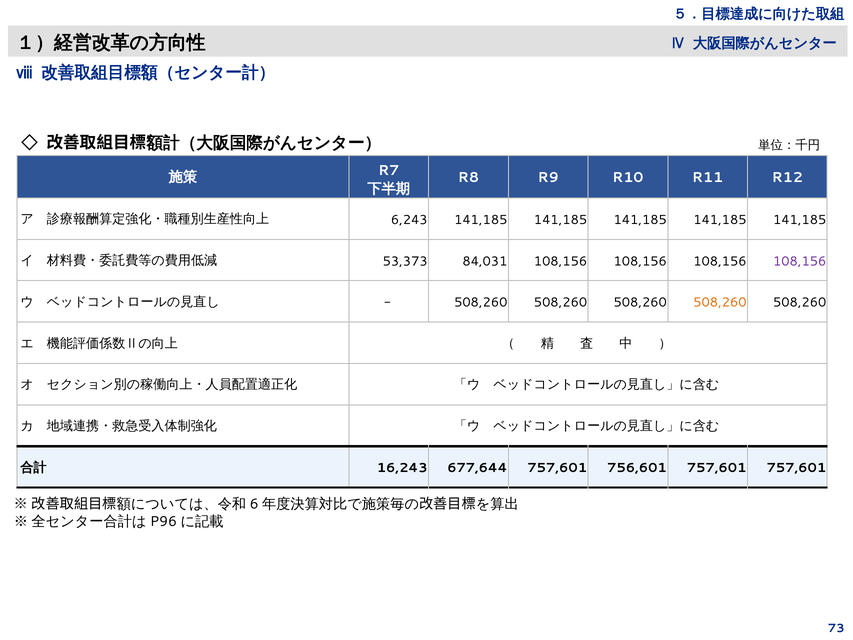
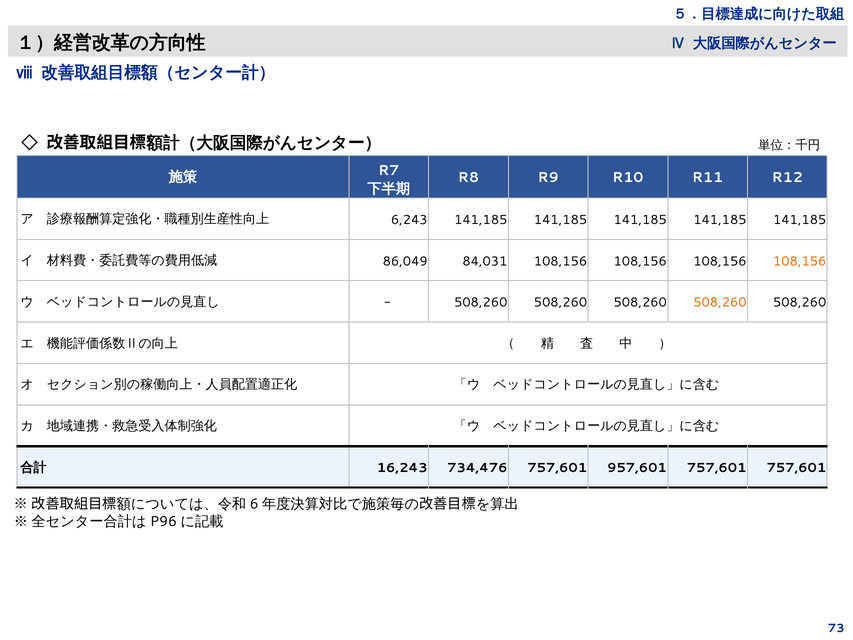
53,373: 53,373 -> 86,049 (405, 261)
108,156 colour: purple -> orange (800, 261)
677,644: 677,644 -> 734,476 (477, 468)
756,601: 756,601 -> 957,601 (637, 468)
